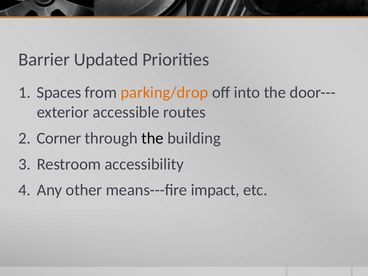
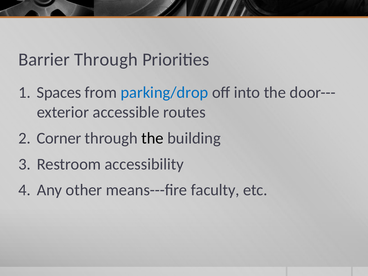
Barrier Updated: Updated -> Through (106, 60)
parking/drop colour: orange -> blue (164, 93)
impact: impact -> faculty (215, 190)
